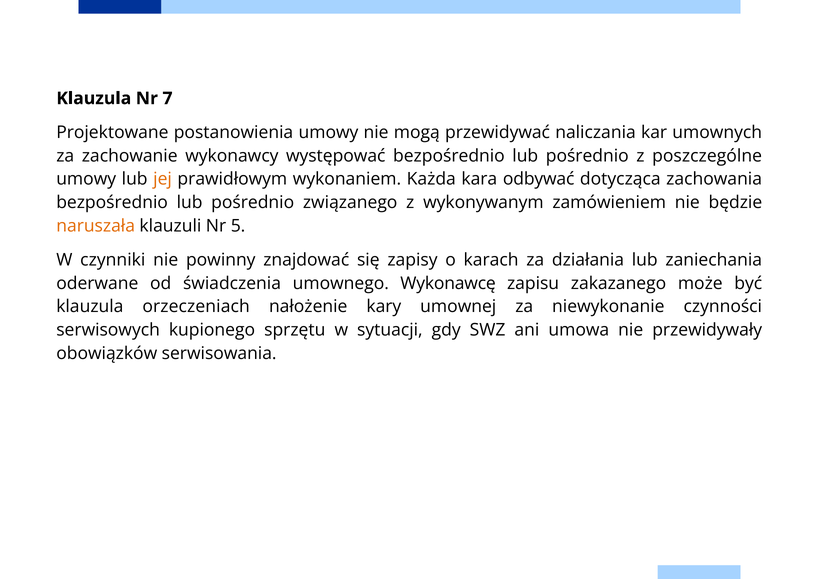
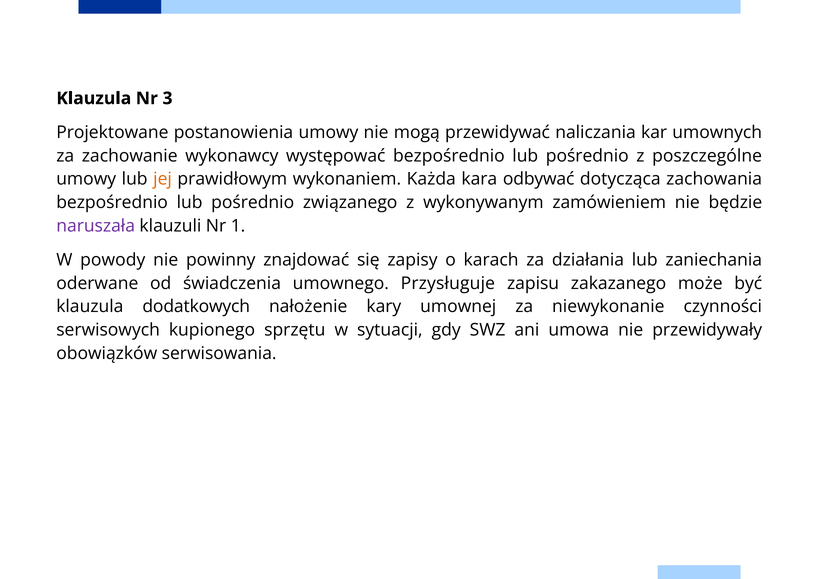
7: 7 -> 3 (168, 98)
naruszała colour: orange -> purple (96, 226)
5: 5 -> 1 (238, 226)
czynniki: czynniki -> powody (113, 260)
Wykonawcę: Wykonawcę -> Przysługuje (448, 283)
orzeczeniach: orzeczeniach -> dodatkowych (196, 307)
